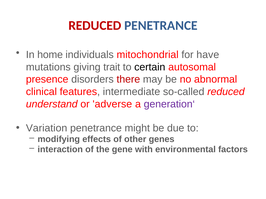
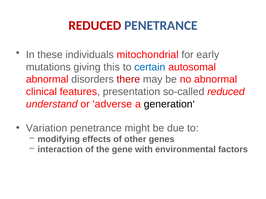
home: home -> these (50, 55)
have: have -> early (208, 55)
trait: trait -> this (112, 67)
certain colour: black -> blue (150, 67)
presence: presence -> abnormal (47, 80)
intermediate: intermediate -> presentation (131, 92)
generation‘ colour: purple -> black (169, 104)
